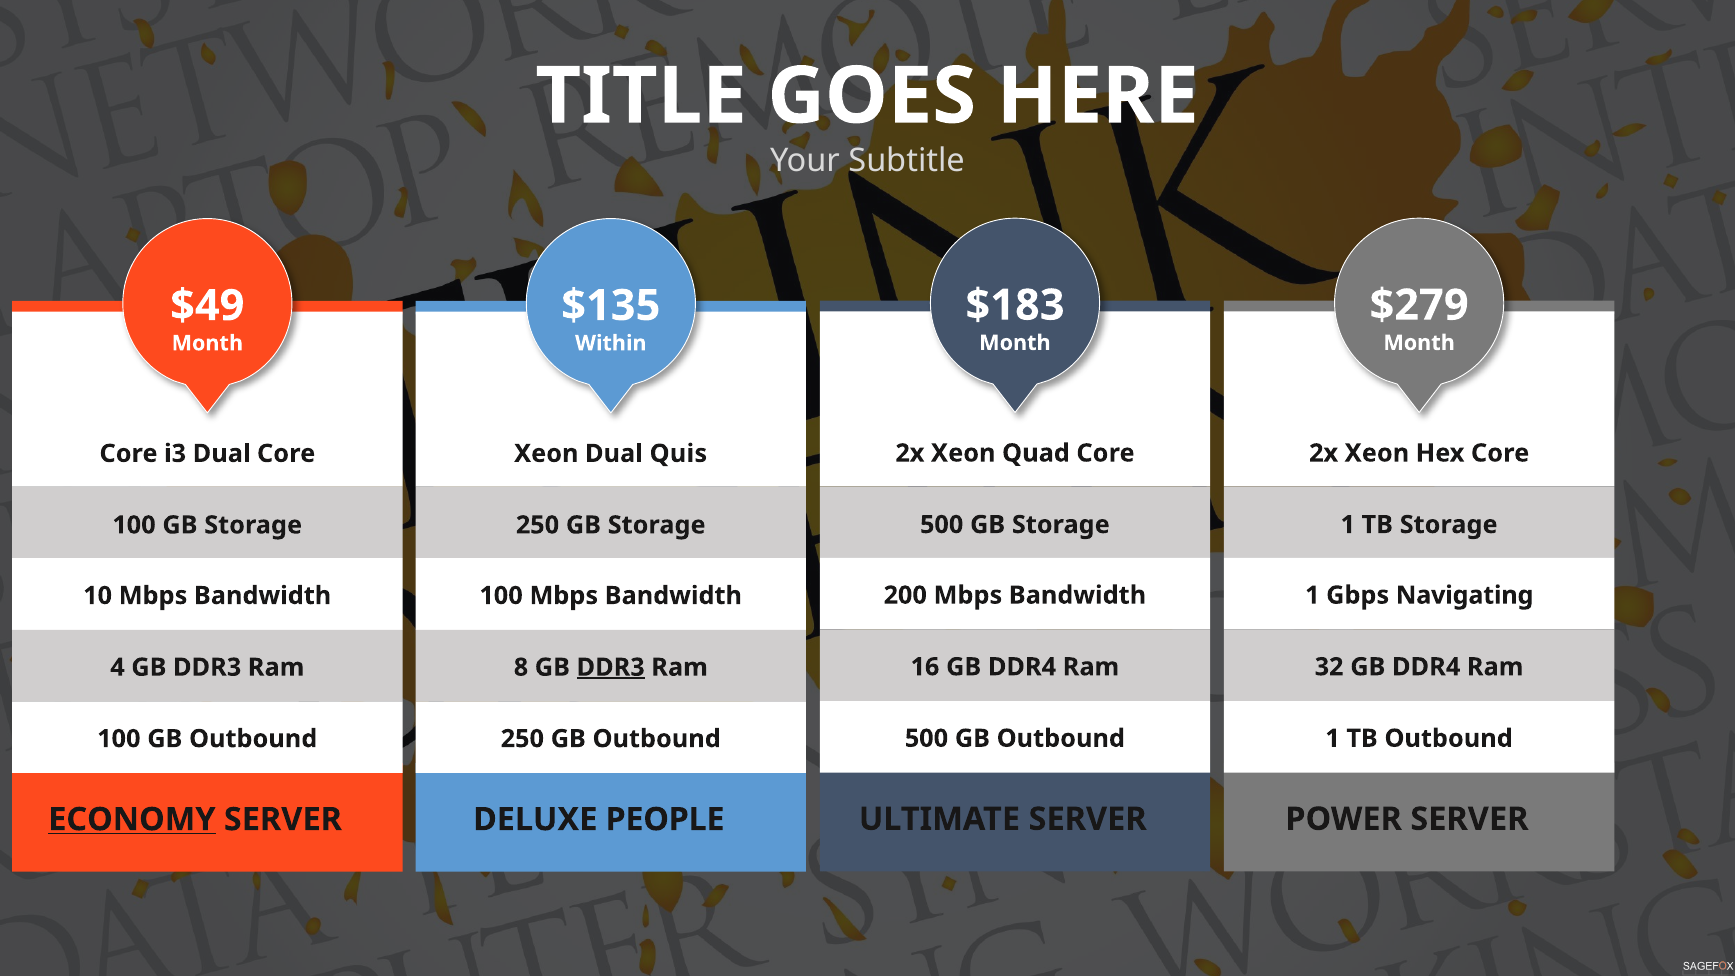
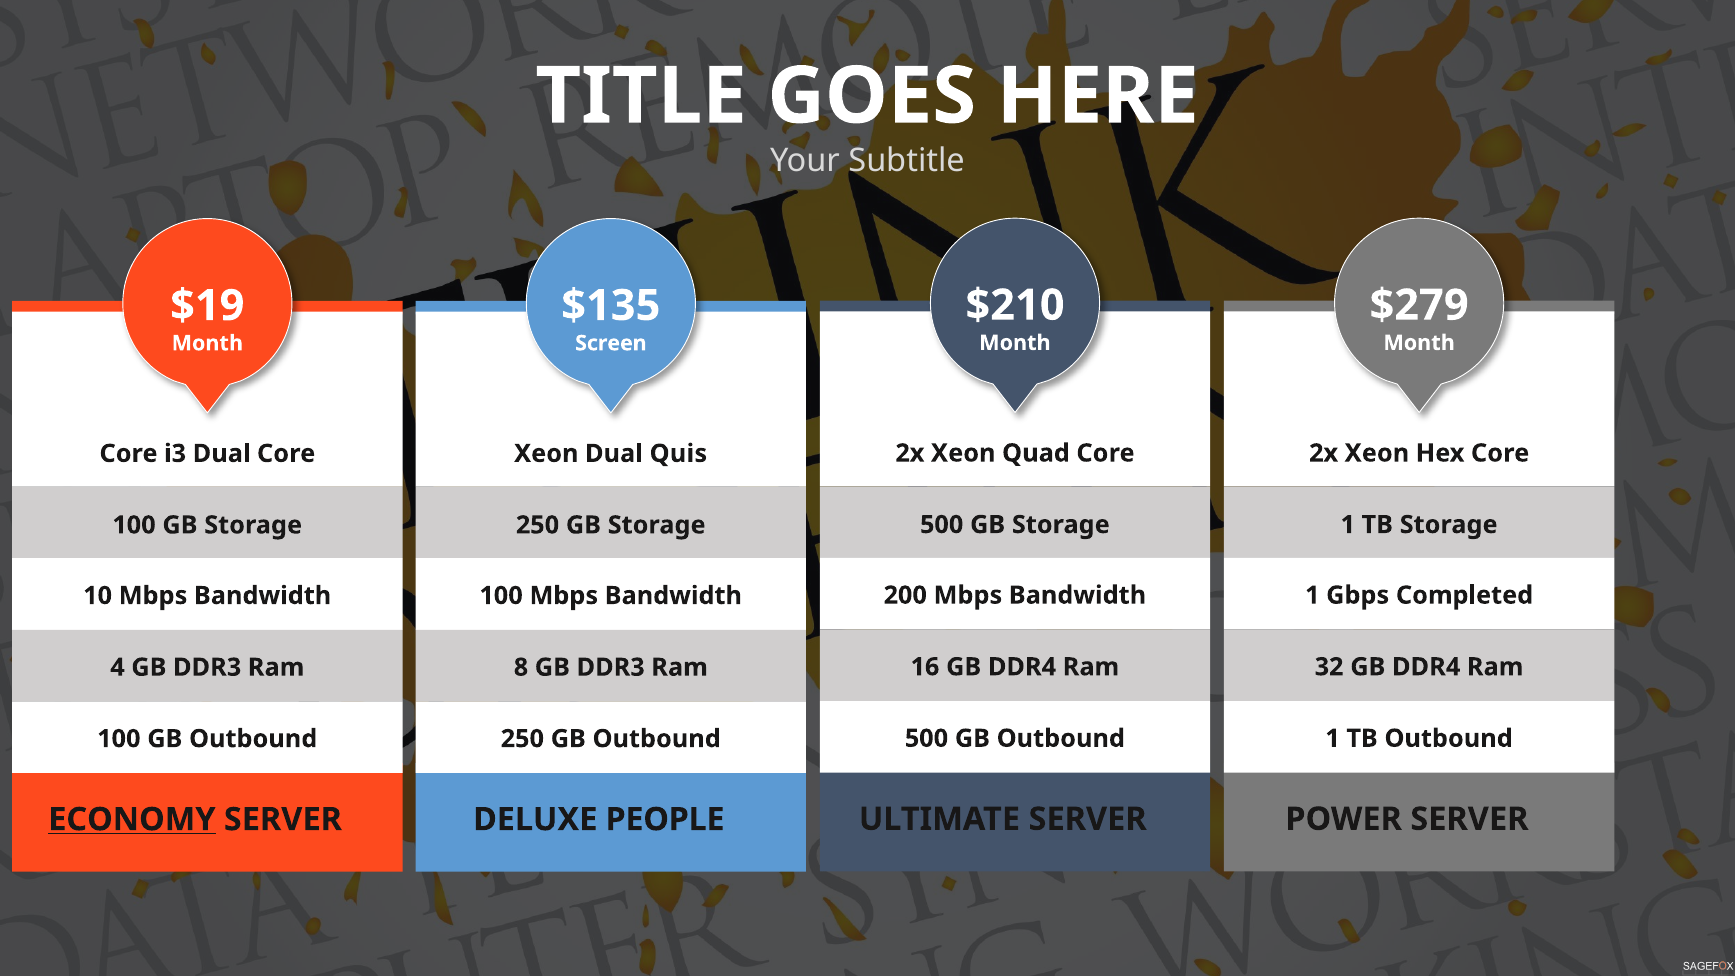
$183: $183 -> $210 (1015, 305)
$49: $49 -> $19 (207, 306)
Within: Within -> Screen (611, 343)
Navigating: Navigating -> Completed (1465, 595)
DDR3 underline: present -> none (611, 667)
